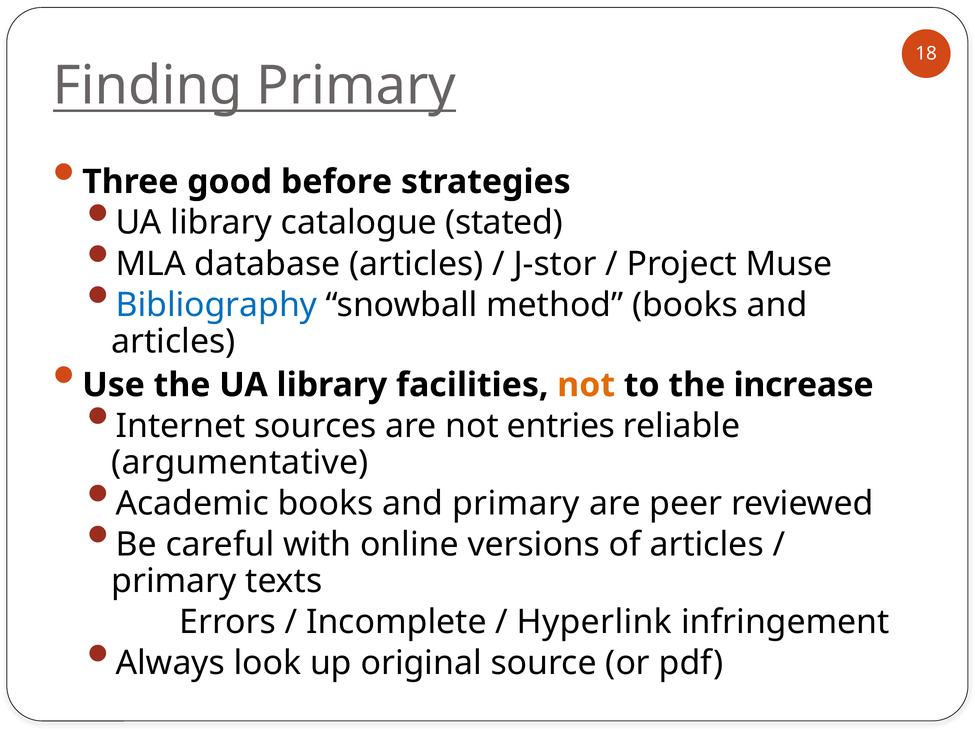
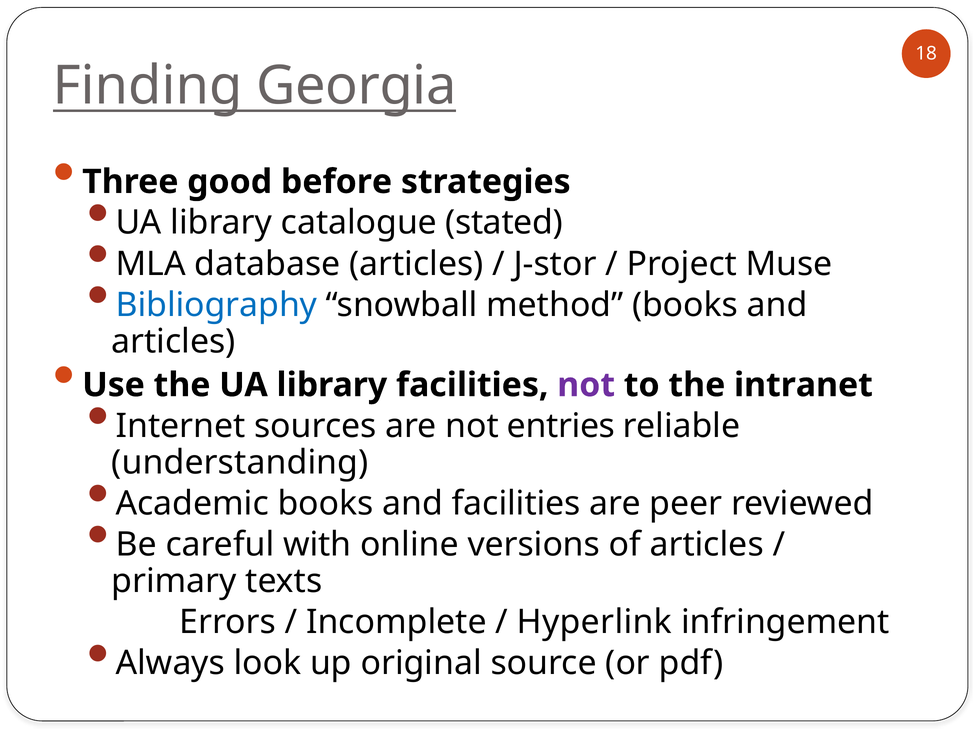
Finding Primary: Primary -> Georgia (356, 86)
not colour: orange -> purple (586, 385)
increase: increase -> intranet (803, 385)
argumentative: argumentative -> understanding (240, 463)
and primary: primary -> facilities (516, 504)
